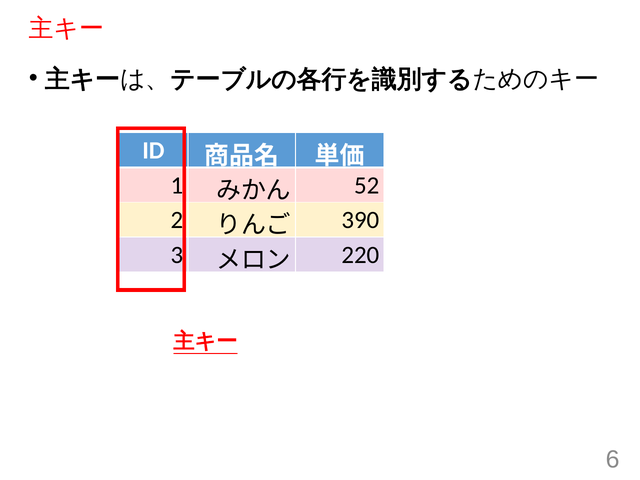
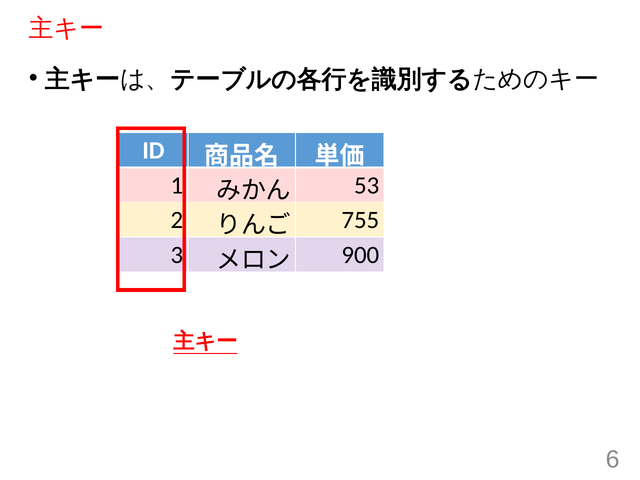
52: 52 -> 53 (367, 185)
390: 390 -> 755 (360, 220)
220: 220 -> 900 (360, 255)
